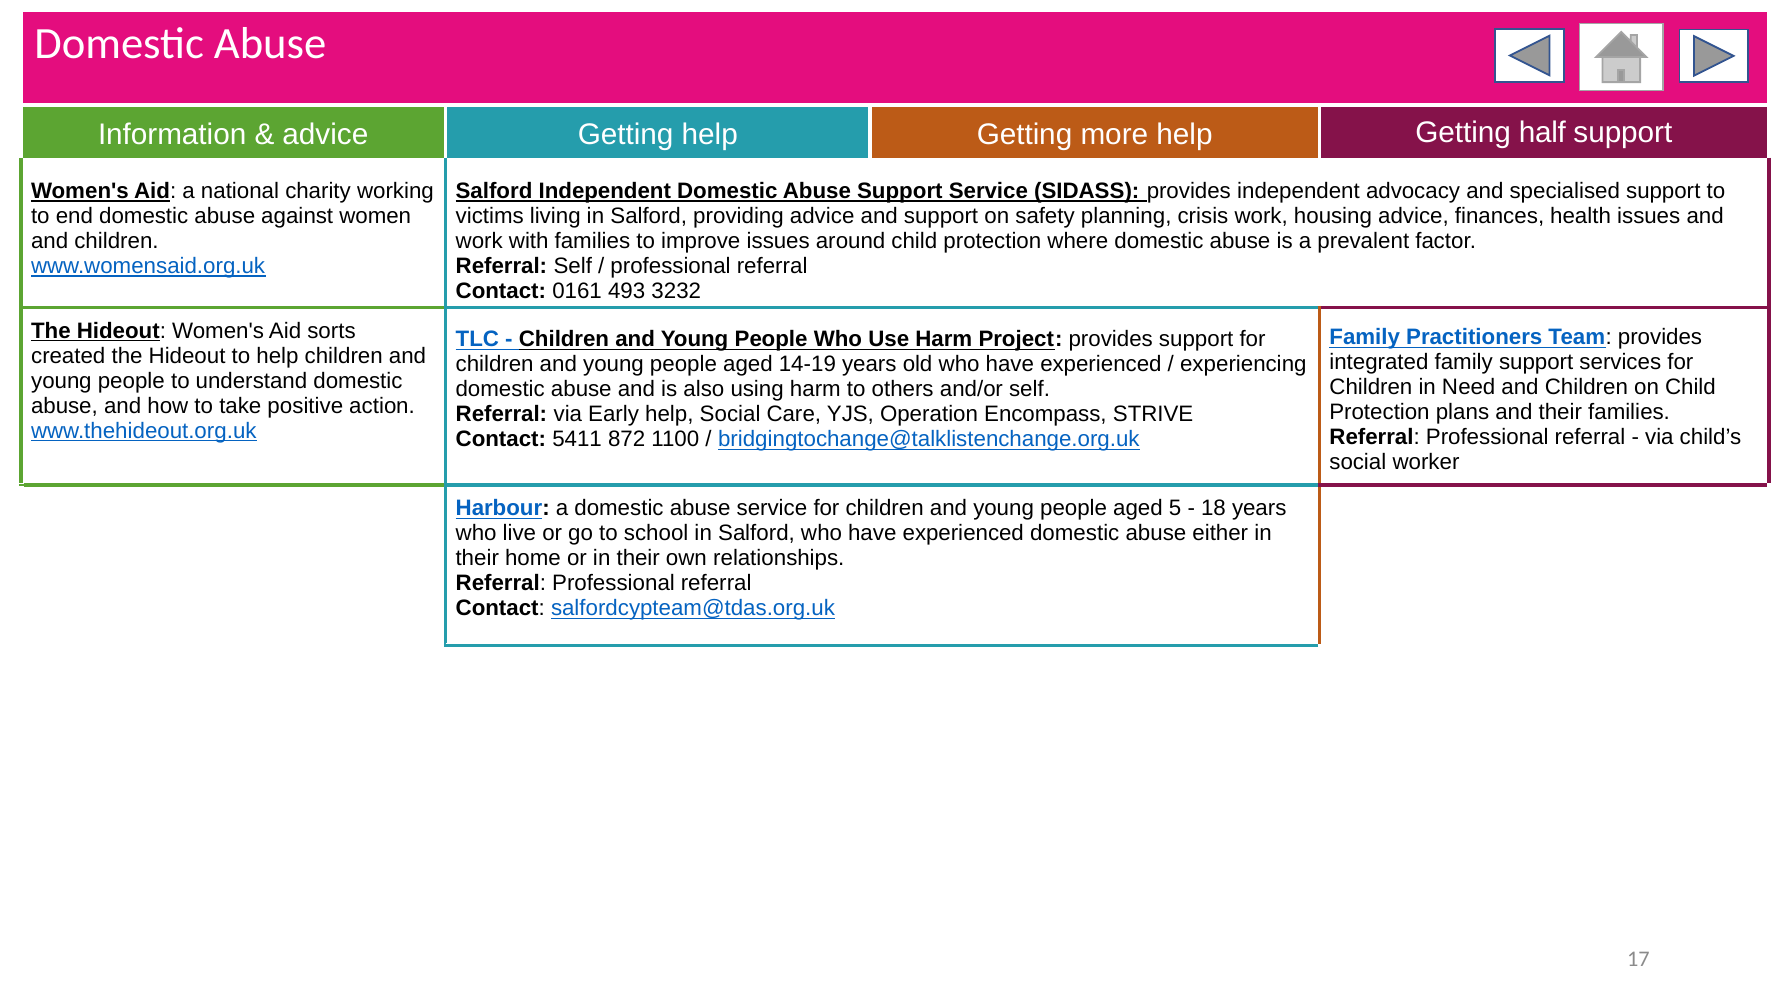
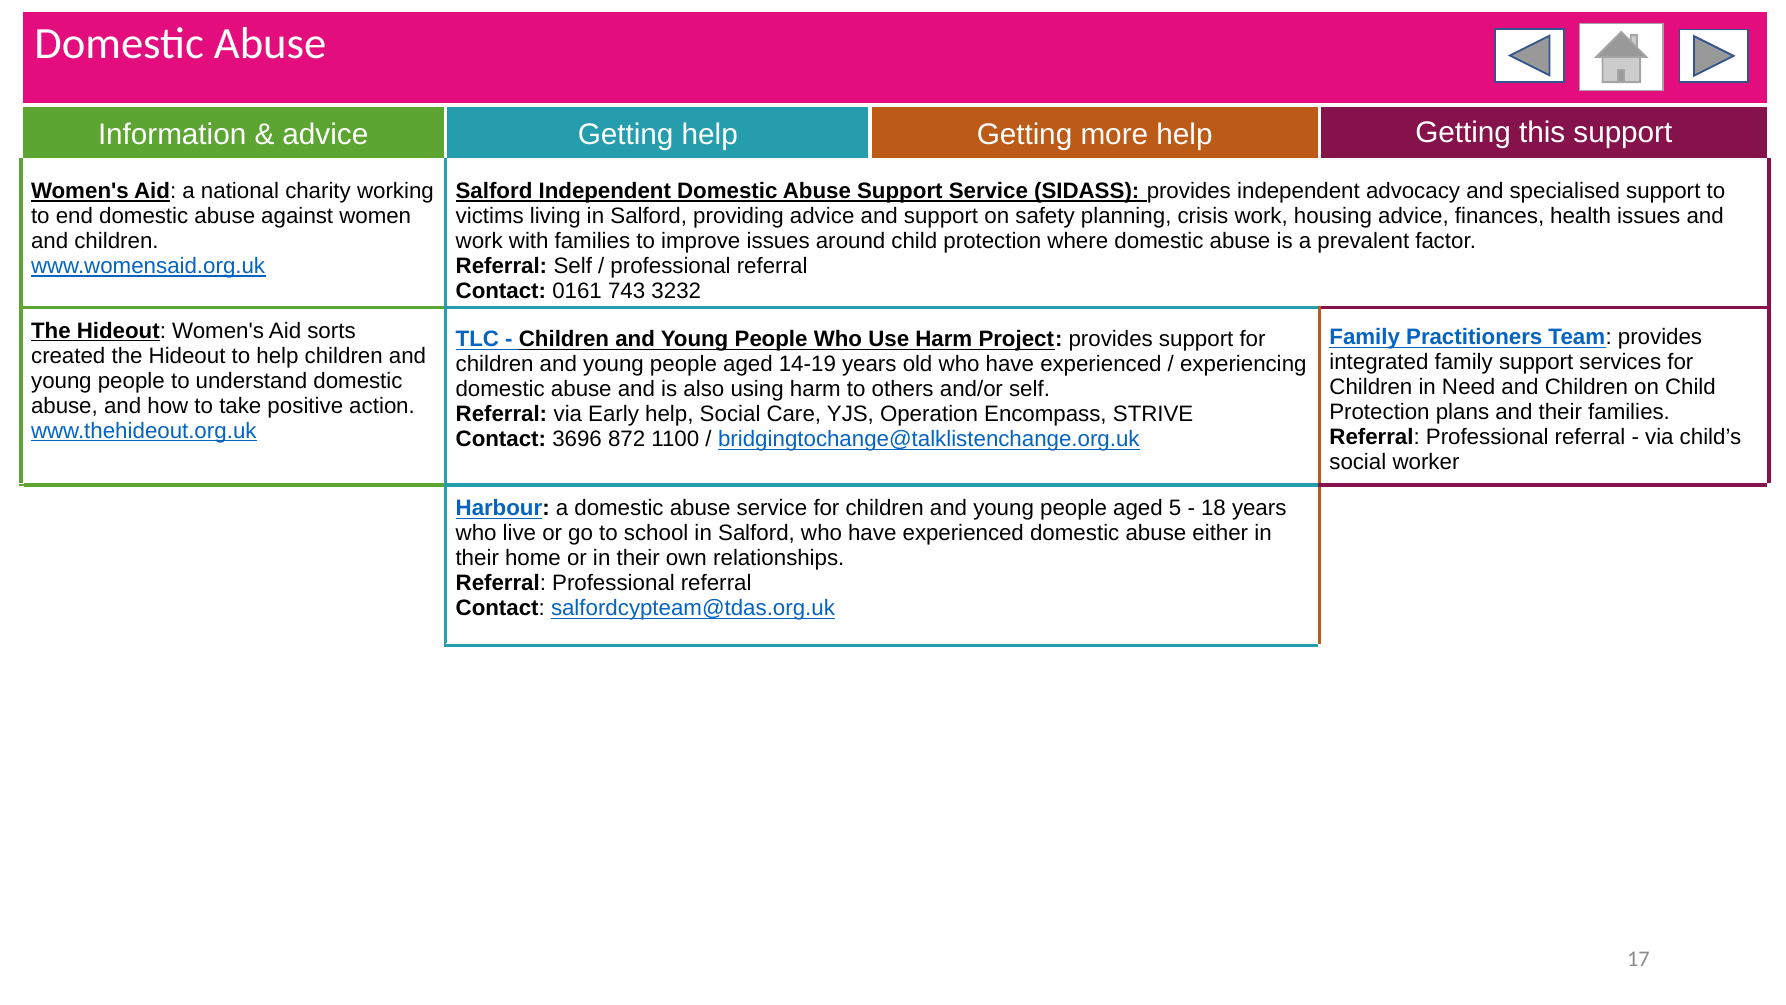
half: half -> this (1542, 133)
493: 493 -> 743 (627, 291)
5411: 5411 -> 3696 (577, 439)
